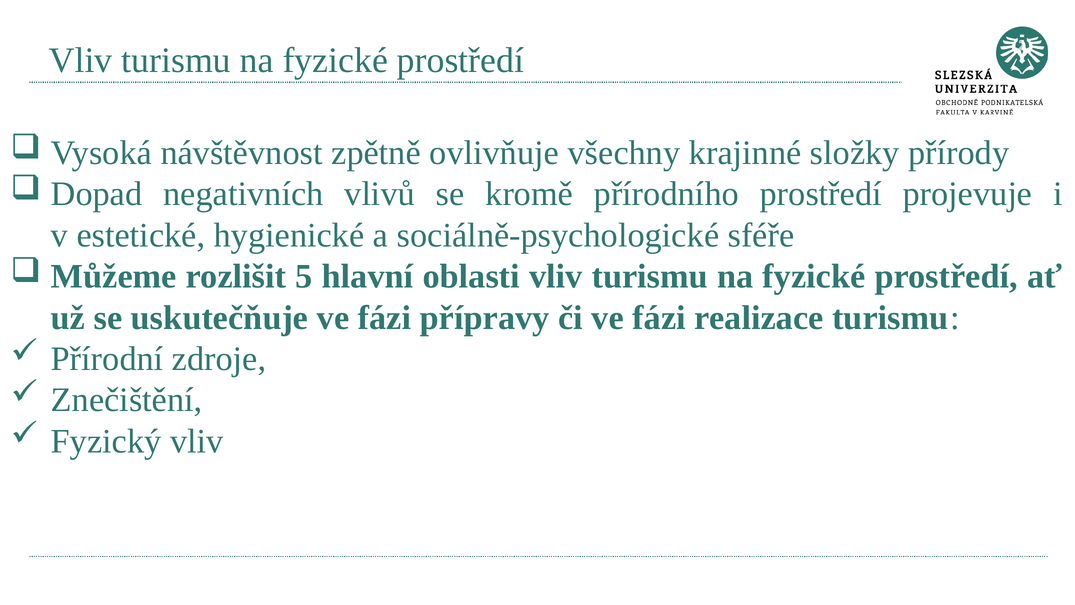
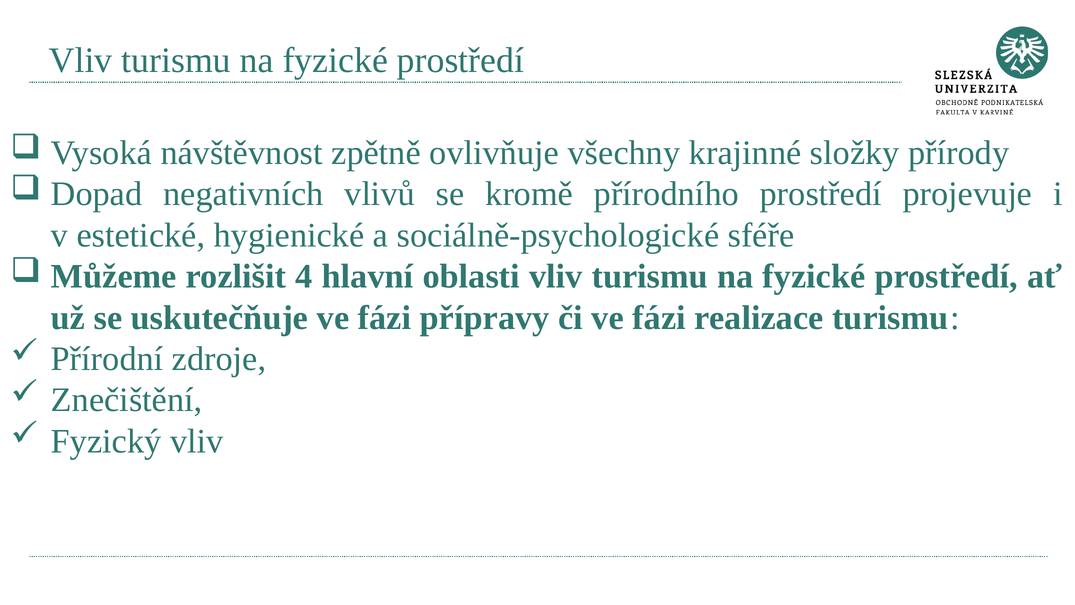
5: 5 -> 4 (304, 276)
